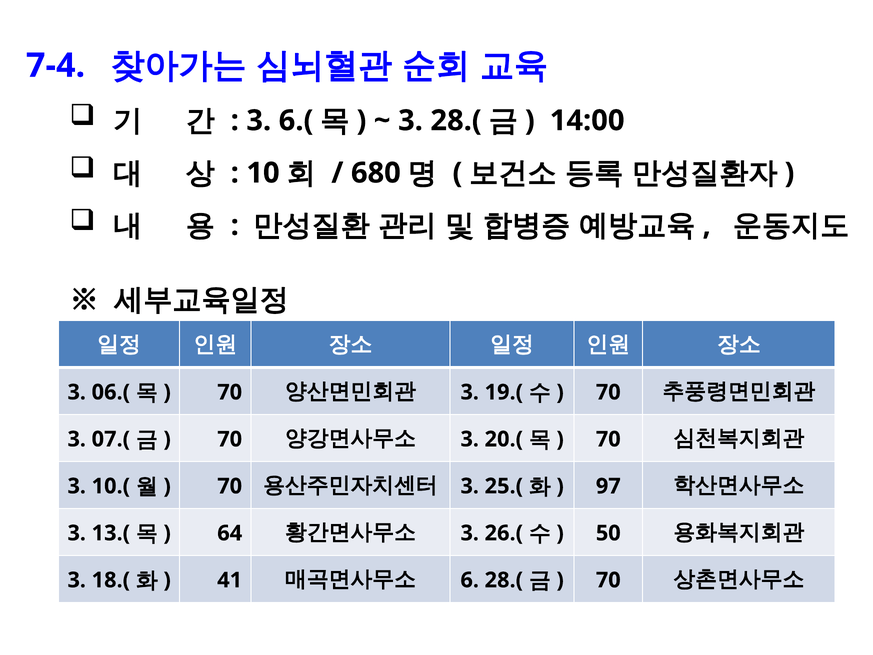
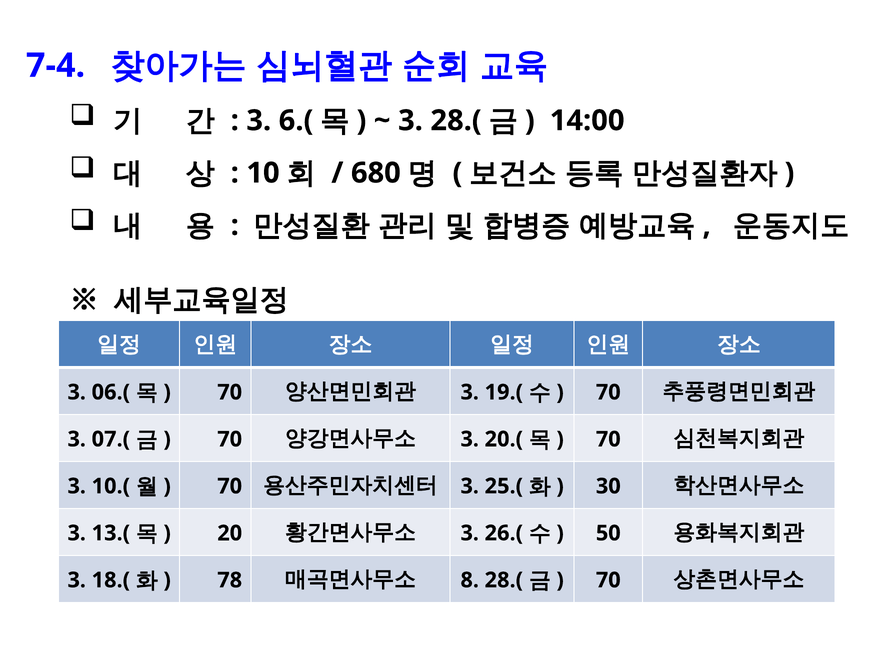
97: 97 -> 30 (608, 486)
64: 64 -> 20 (230, 533)
41: 41 -> 78 (230, 580)
6: 6 -> 8 (470, 580)
